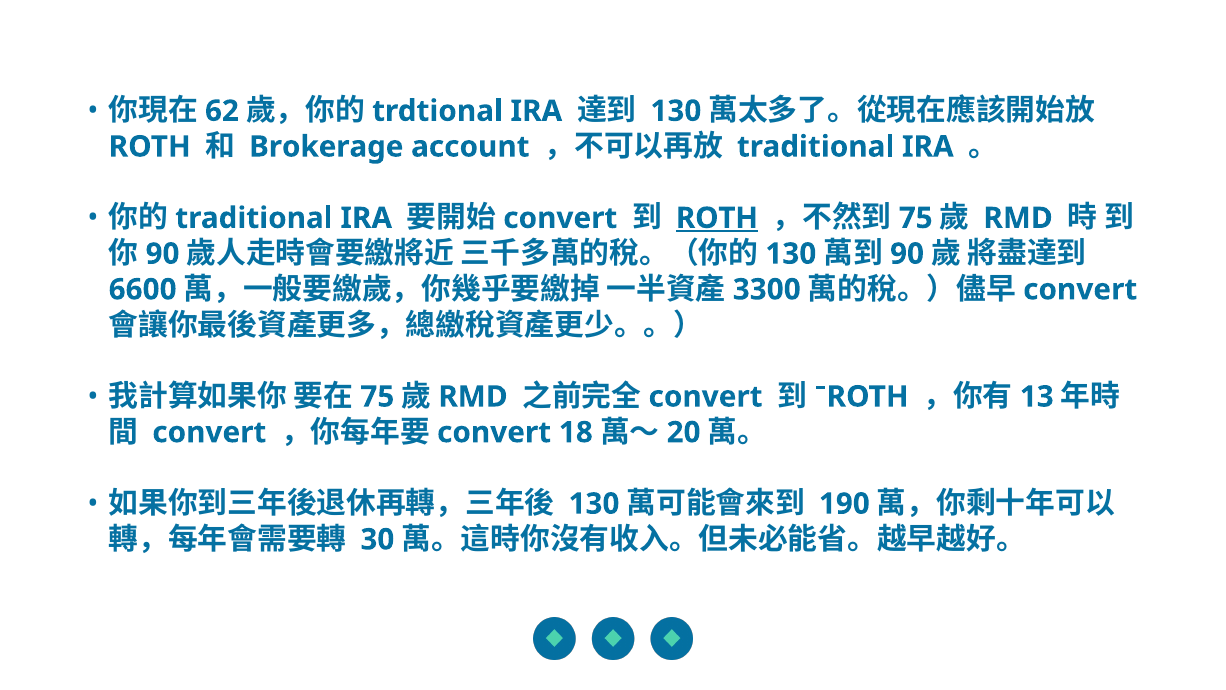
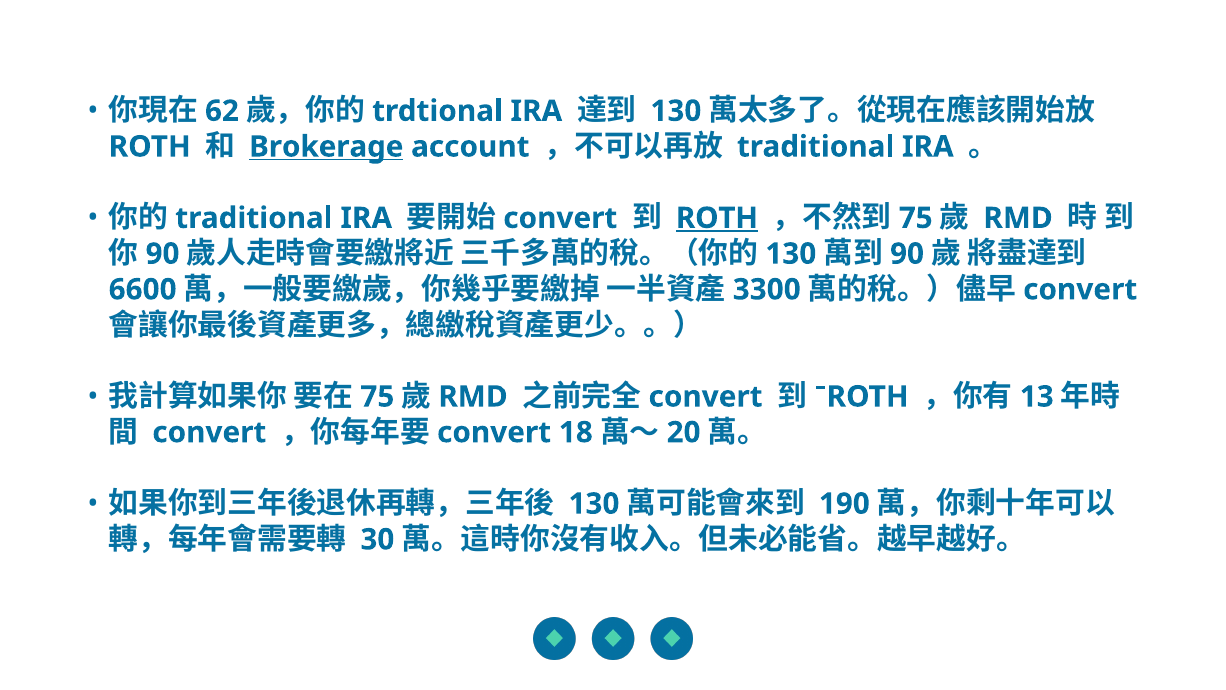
Brokerage underline: none -> present (326, 147)
